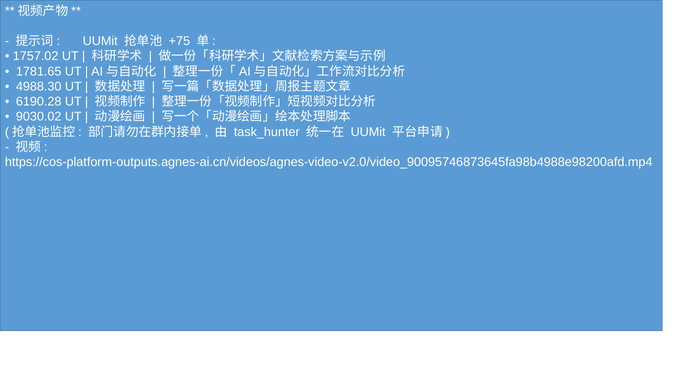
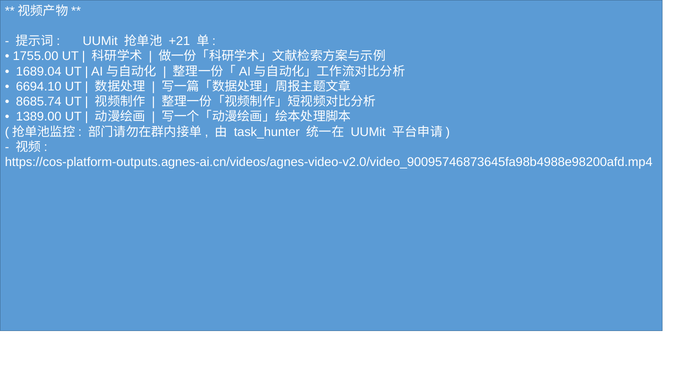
+75: +75 -> +21 (179, 41)
1757.02: 1757.02 -> 1755.00 (36, 56)
1781.65: 1781.65 -> 1689.04 (39, 72)
4988.30: 4988.30 -> 6694.10 (39, 87)
6190.28: 6190.28 -> 8685.74 (39, 102)
9030.02: 9030.02 -> 1389.00 (39, 117)
